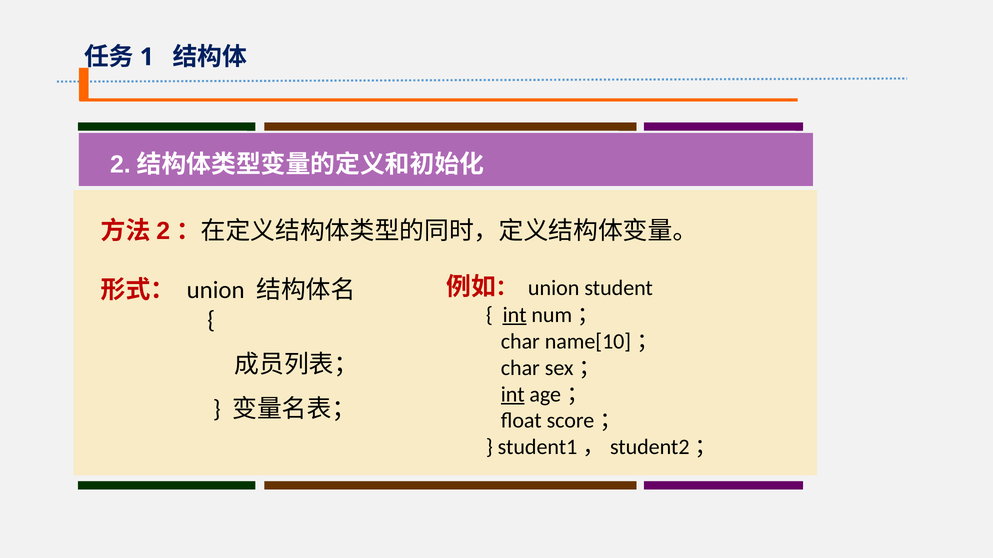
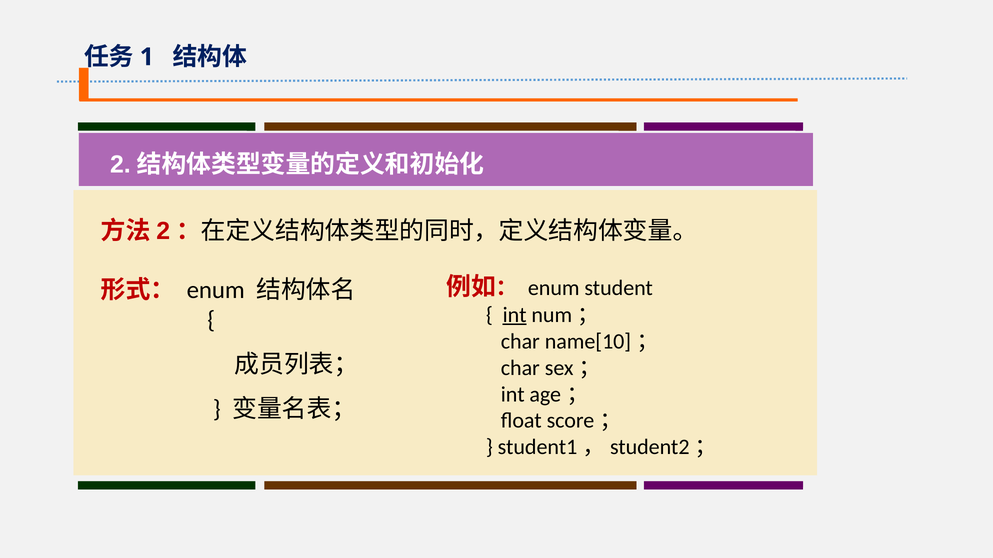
union: union -> enum (554, 288)
union: union -> enum (216, 290)
int underline: present -> none (513, 395)
